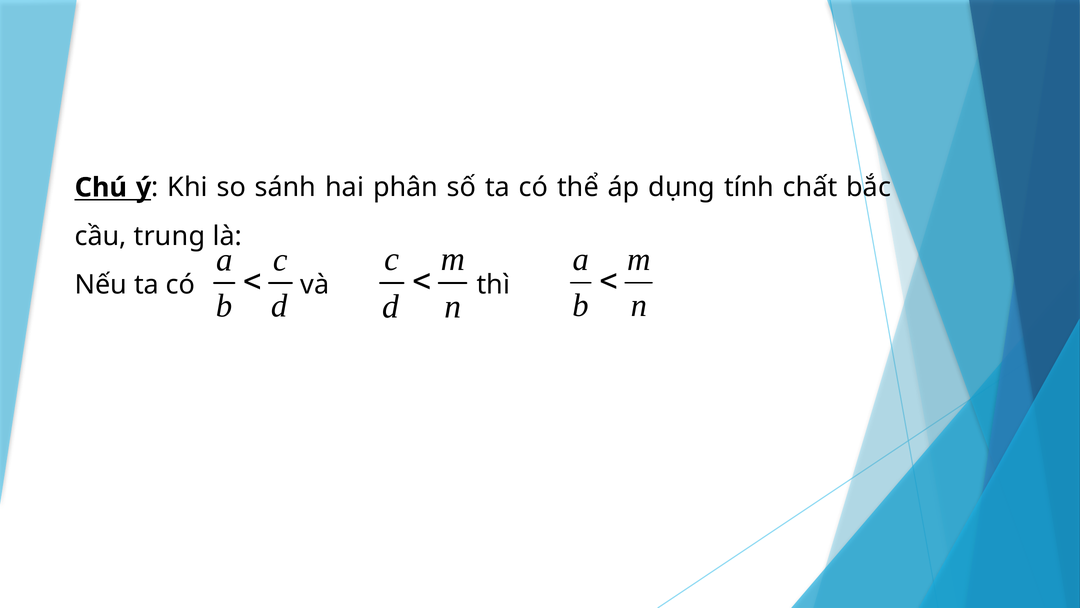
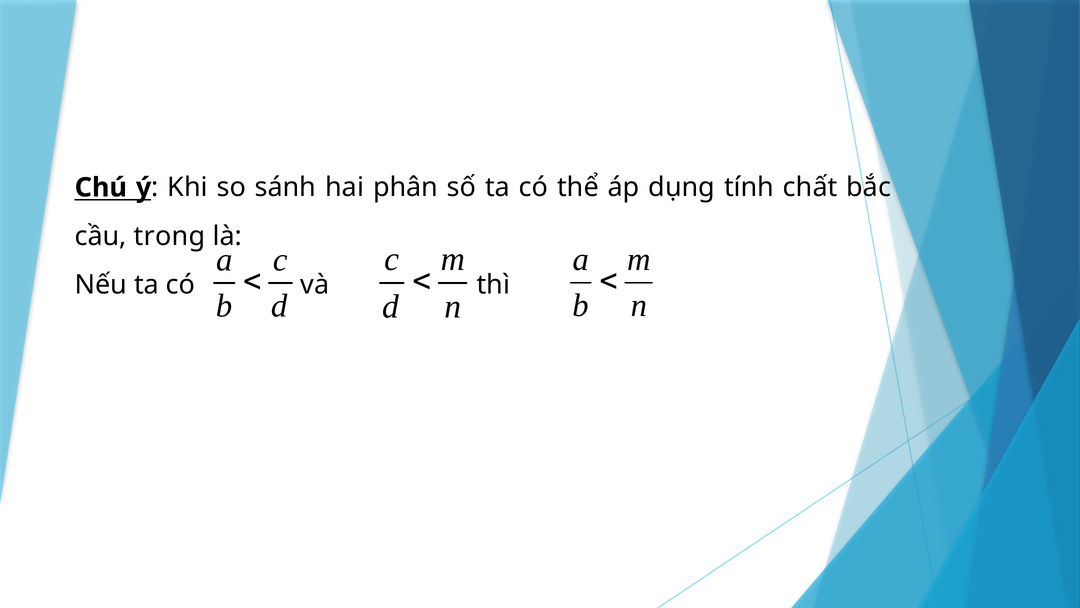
trung: trung -> trong (169, 236)
